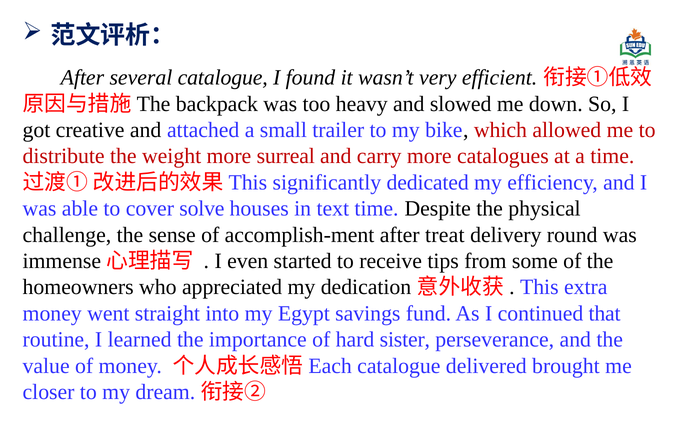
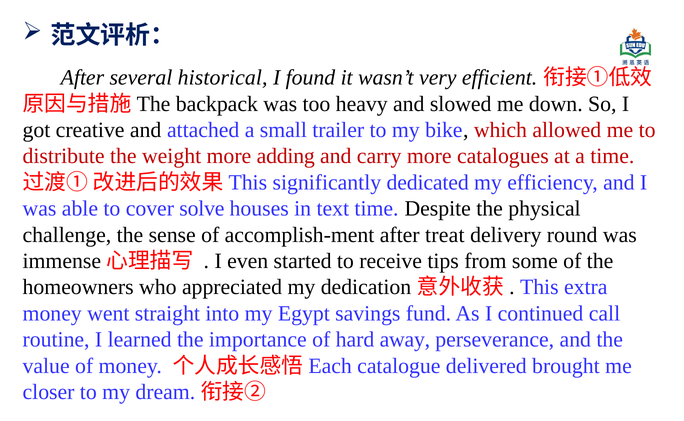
several catalogue: catalogue -> historical (223, 77)
surreal: surreal -> adding (286, 156)
that: that -> call (604, 313)
sister: sister -> away (405, 339)
